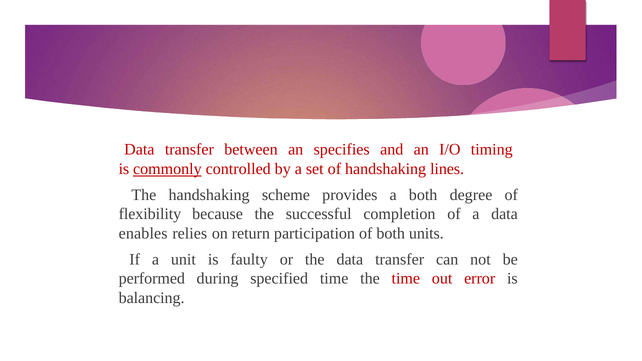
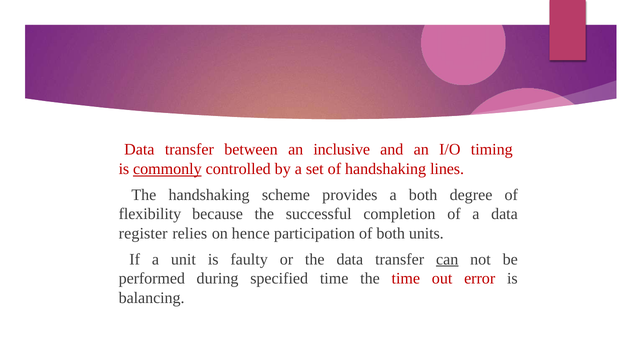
specifies: specifies -> inclusive (342, 150)
enables: enables -> register (143, 233)
return: return -> hence (251, 233)
can underline: none -> present (447, 259)
